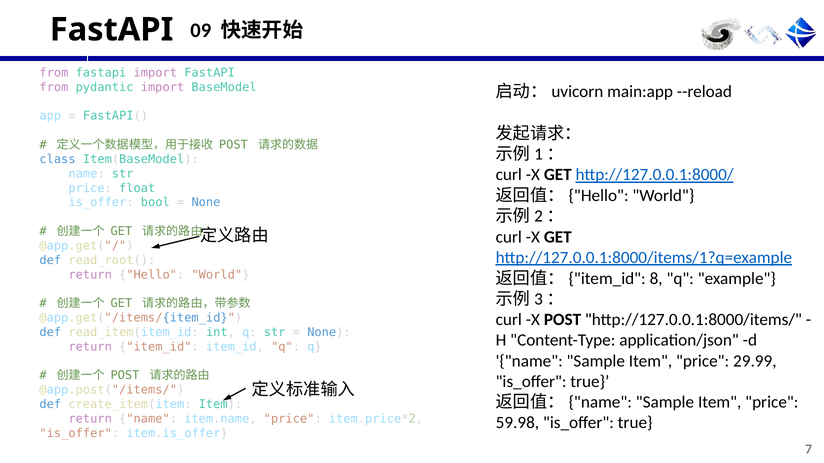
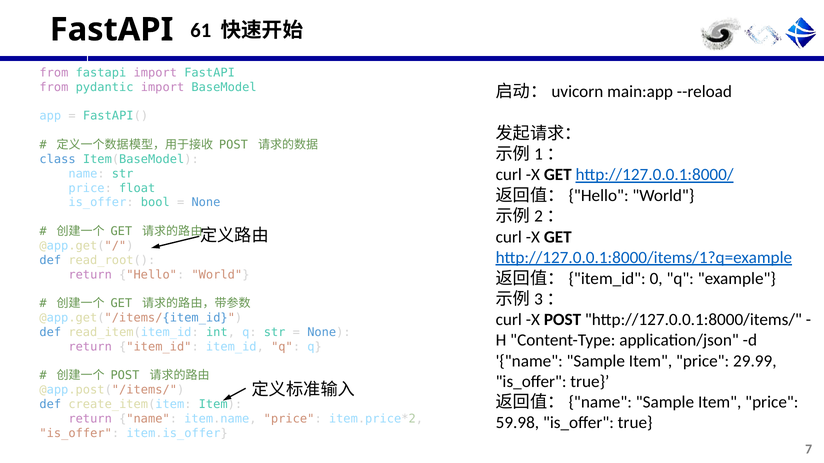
09: 09 -> 61 (201, 31)
8: 8 -> 0 (656, 279)
